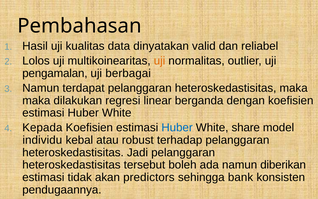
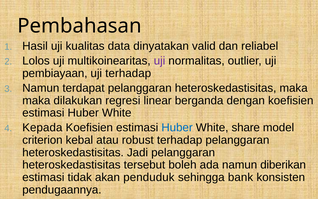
uji colour: orange -> purple (160, 61)
pengamalan: pengamalan -> pembiayaan (55, 73)
uji berbagai: berbagai -> terhadap (128, 73)
individu: individu -> criterion (42, 140)
predictors: predictors -> penduduk (149, 177)
